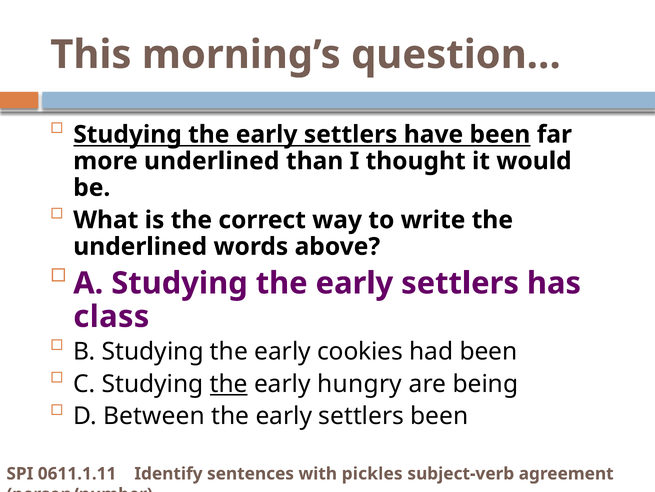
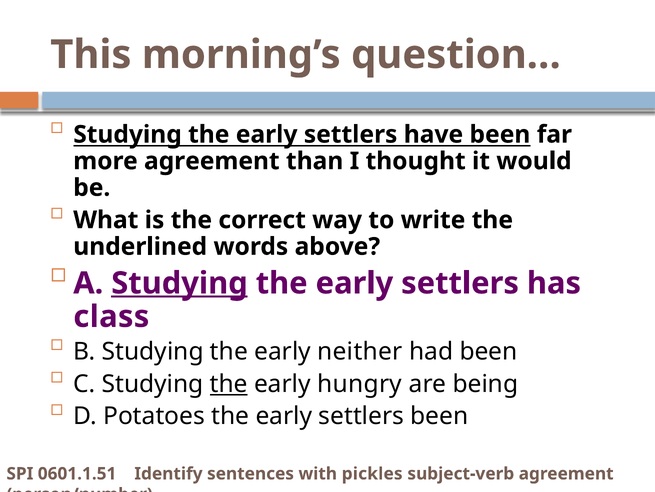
more underlined: underlined -> agreement (212, 161)
Studying underline: none -> present (179, 283)
cookies: cookies -> neither (360, 351)
Between: Between -> Potatoes (154, 416)
0611.1.11: 0611.1.11 -> 0601.1.51 (77, 473)
